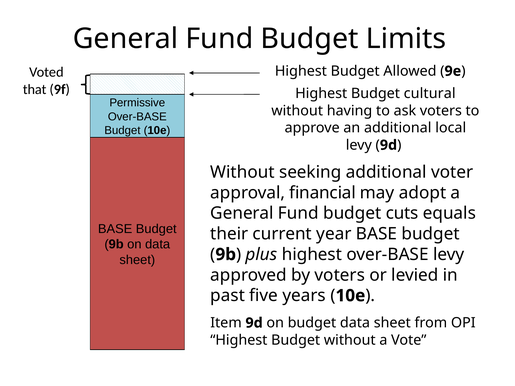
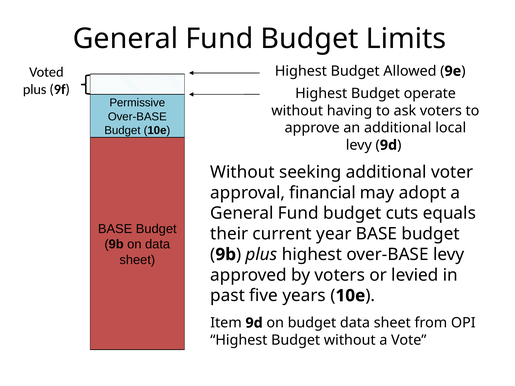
that: that -> plus (35, 89)
cultural: cultural -> operate (430, 94)
